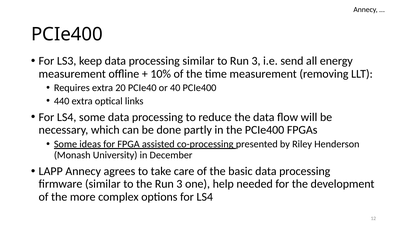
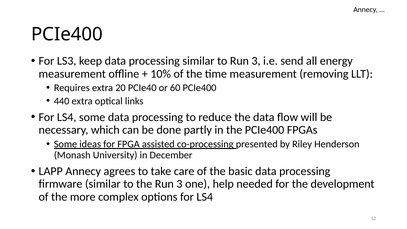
40: 40 -> 60 (175, 88)
